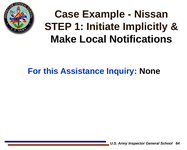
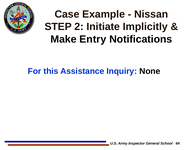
1: 1 -> 2 (79, 27)
Local: Local -> Entry (93, 39)
